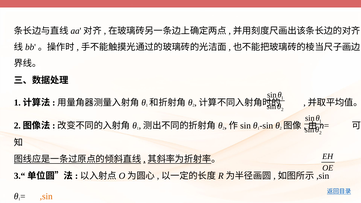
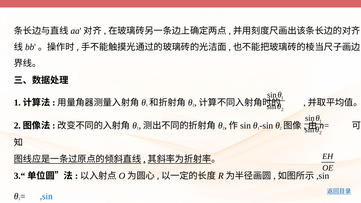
,sin colour: orange -> blue (46, 196)
